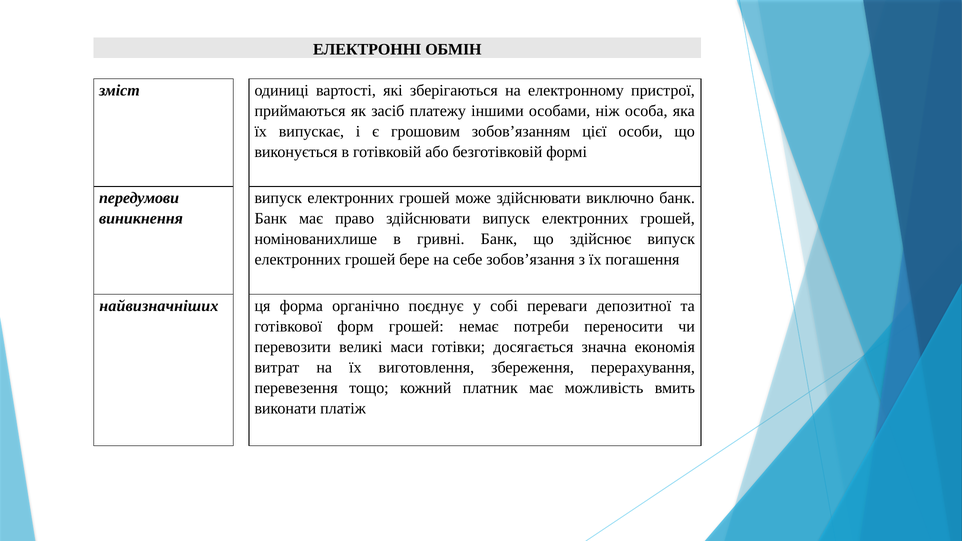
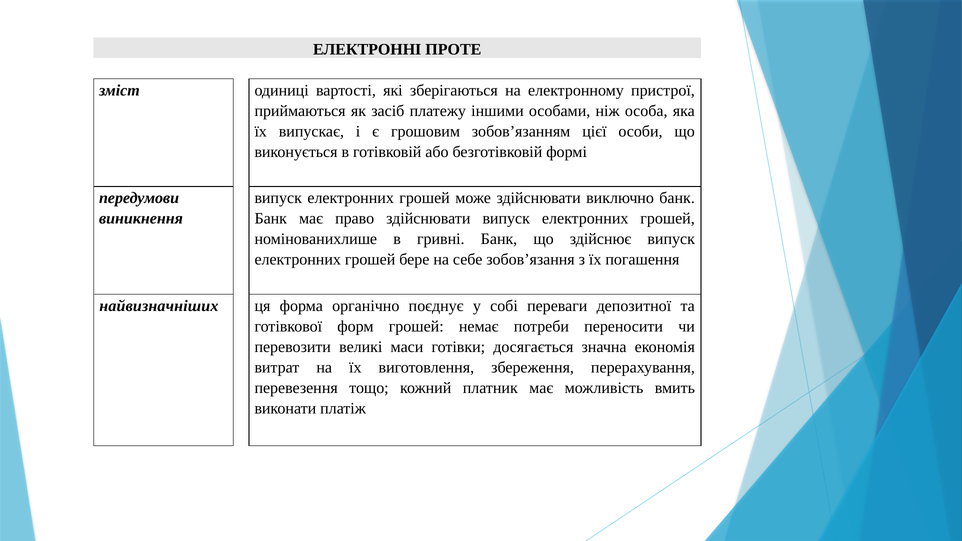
ОБМІН: ОБМІН -> ПРОТЕ (453, 49)
